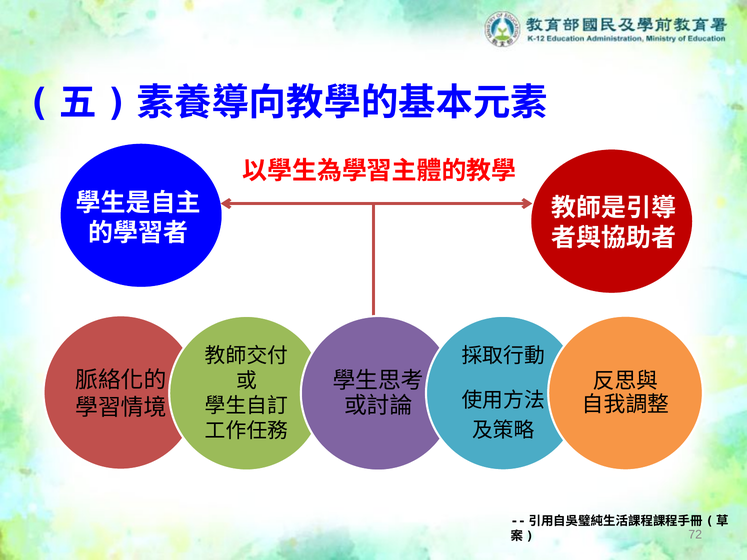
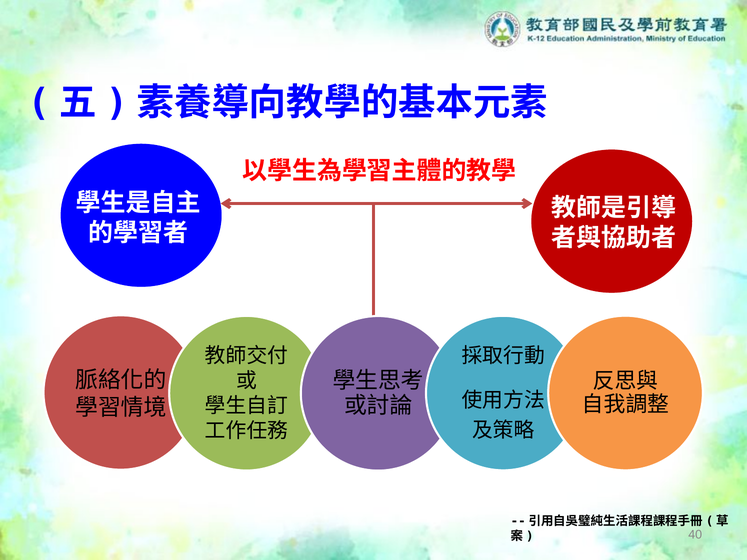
72: 72 -> 40 (695, 535)
